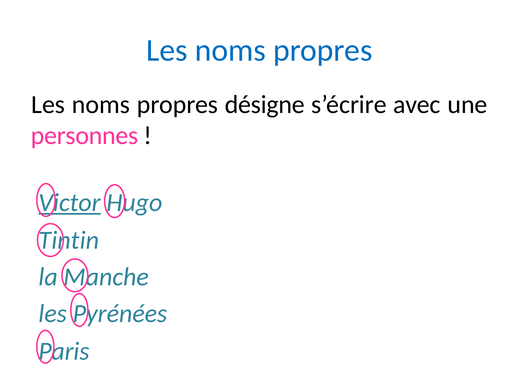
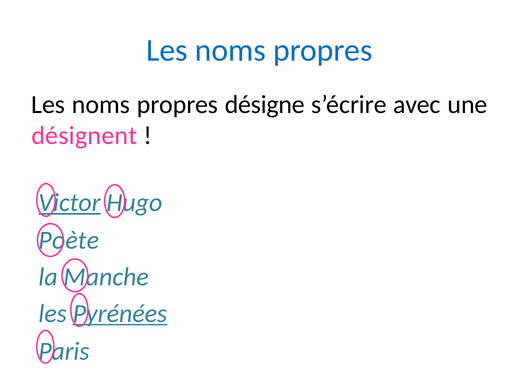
personnes: personnes -> désignent (84, 135)
Tintin: Tintin -> Poète (69, 240)
Pyrénées underline: none -> present (120, 313)
